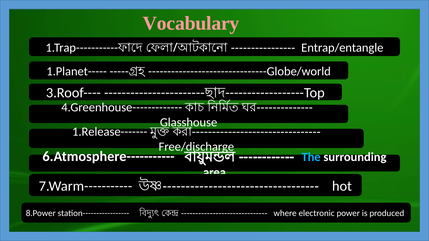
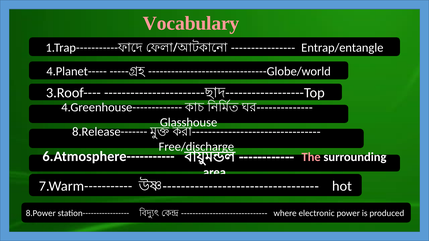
1.Planet-----: 1.Planet----- -> 4.Planet----- (77, 71)
1.Release-------: 1.Release------- -> 8.Release------- (110, 132)
The colour: light blue -> pink (311, 157)
